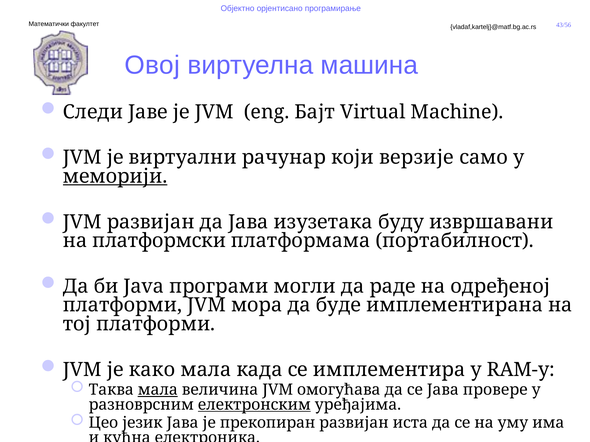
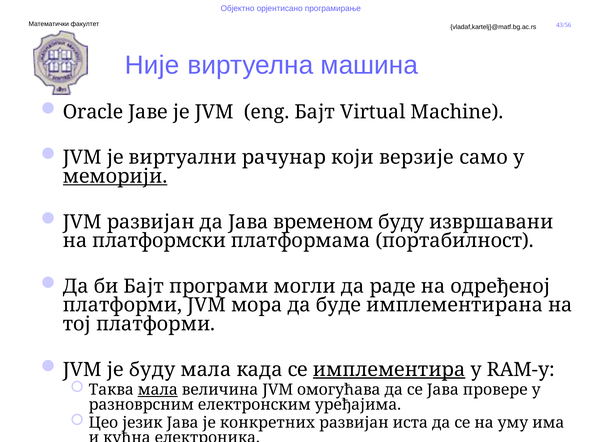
Овој: Овој -> Није (152, 65)
Следи: Следи -> Oracle (93, 112)
изузетака: изузетака -> временом (323, 222)
би Java: Java -> Бајт (144, 287)
је како: како -> буду (152, 370)
имплементира underline: none -> present (389, 370)
електронским underline: present -> none (254, 405)
прекопиран: прекопиран -> конкретних (267, 423)
